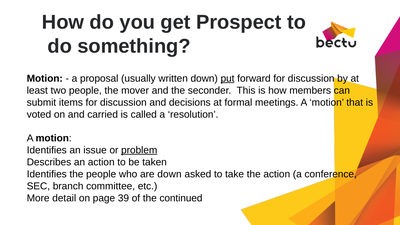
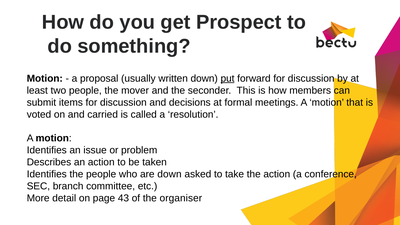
problem underline: present -> none (139, 150)
39: 39 -> 43 (123, 198)
continued: continued -> organiser (181, 198)
